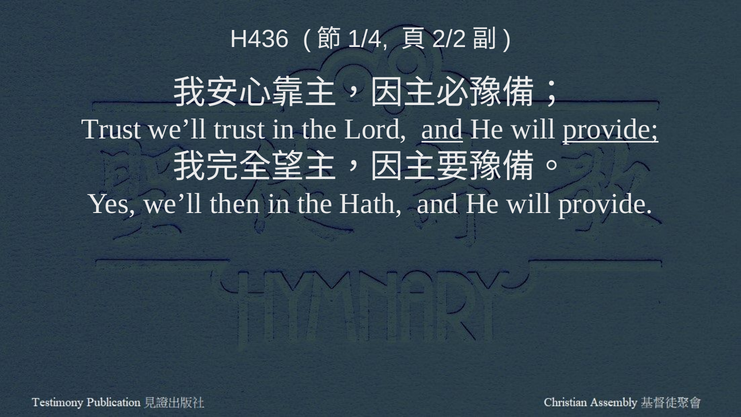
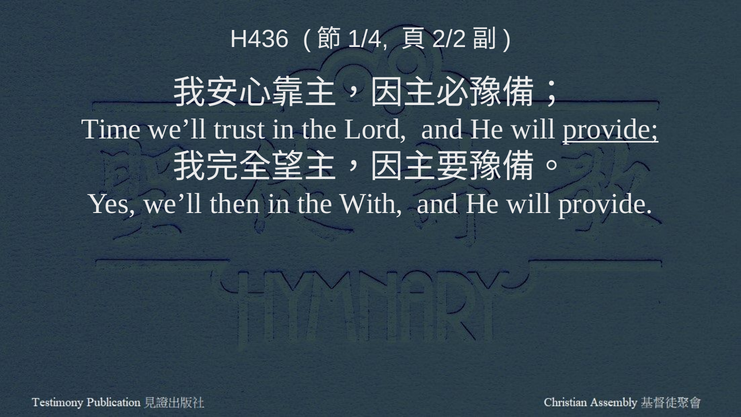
Trust: Trust -> Time (111, 129)
and underline: present -> none (442, 129)
Hath: Hath -> With (371, 204)
